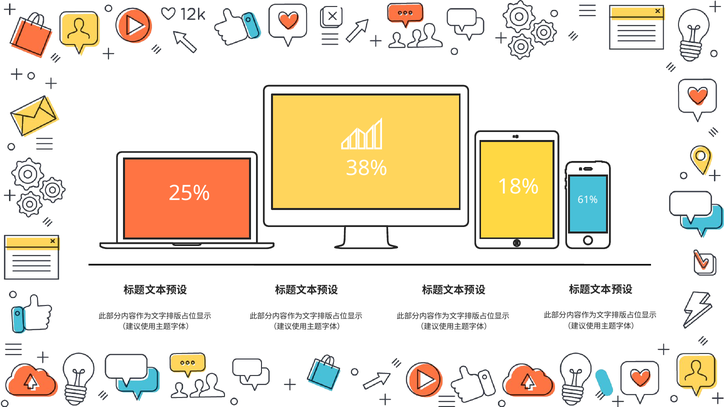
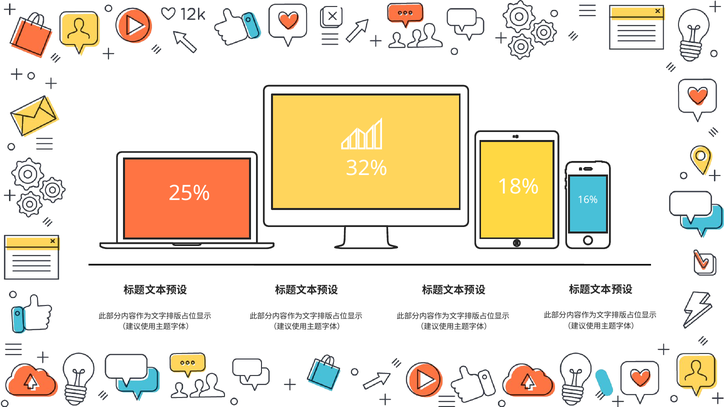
38%: 38% -> 32% (367, 168)
61%: 61% -> 16% (588, 200)
